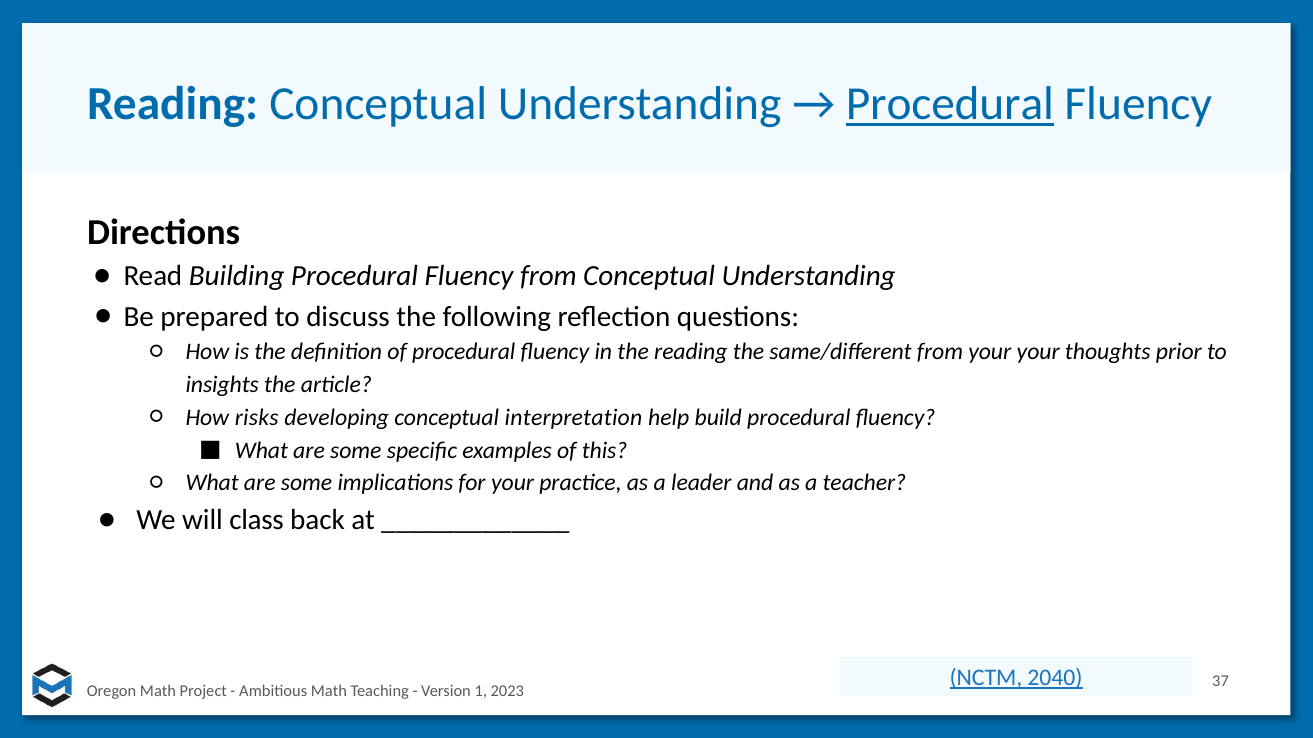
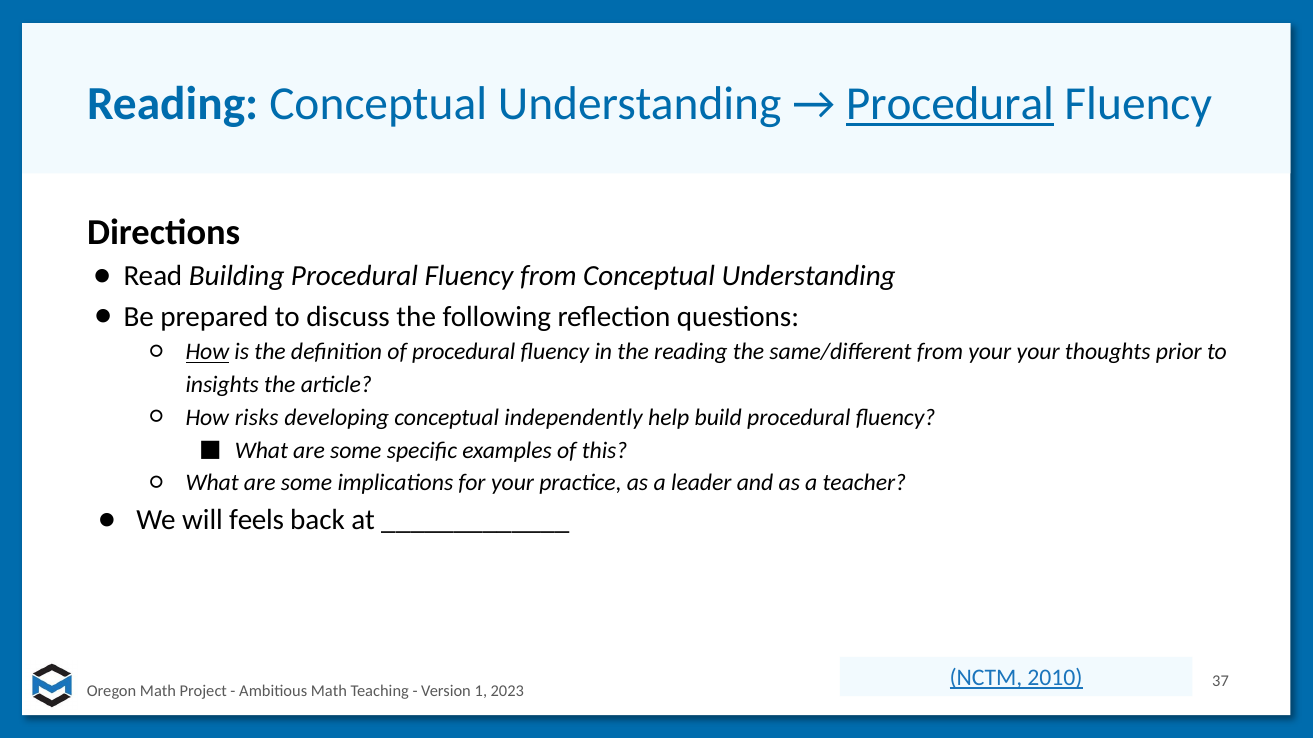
How underline: none -> present (207, 352)
interpretation: interpretation -> independently (574, 418)
class: class -> feels (257, 521)
2040: 2040 -> 2010 (1055, 678)
